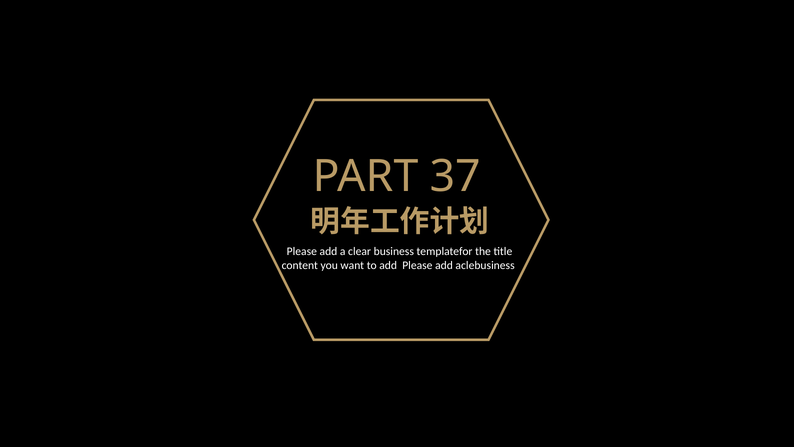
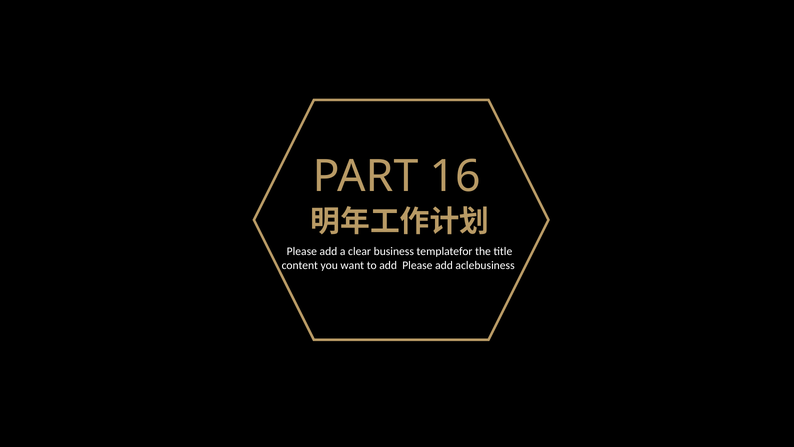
37: 37 -> 16 (455, 176)
